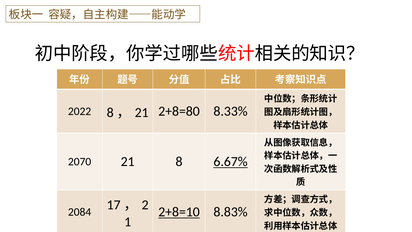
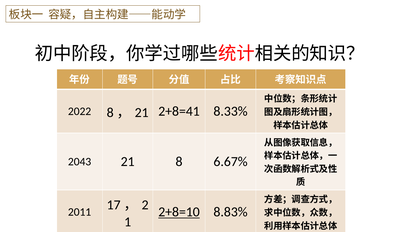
2+8=80: 2+8=80 -> 2+8=41 (179, 111)
2070: 2070 -> 2043 (80, 161)
6.67% underline: present -> none (231, 161)
2084: 2084 -> 2011 (80, 212)
